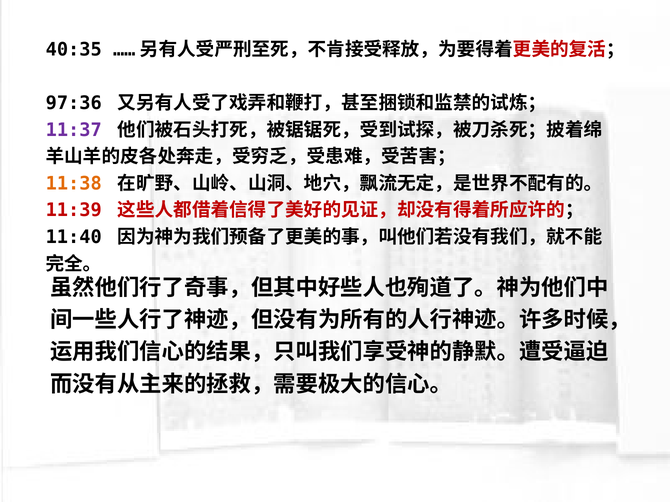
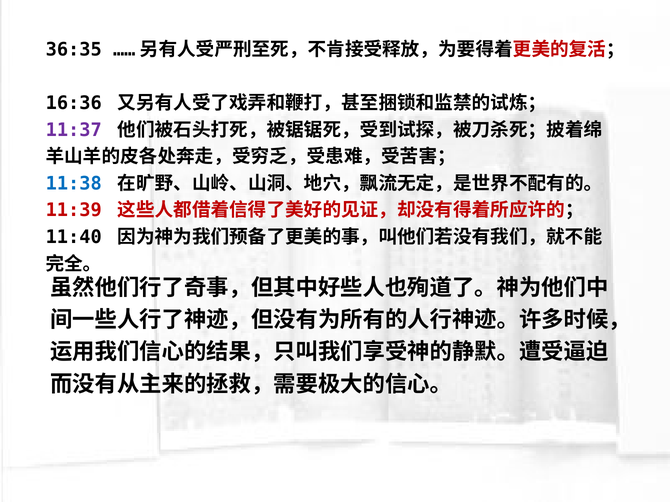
40:35: 40:35 -> 36:35 (74, 50)
97:36: 97:36 -> 16:36 (74, 103)
11:38 colour: orange -> blue (74, 184)
